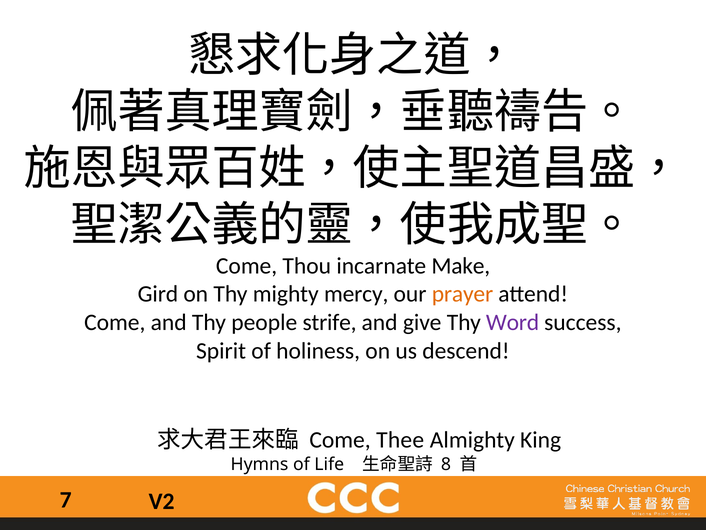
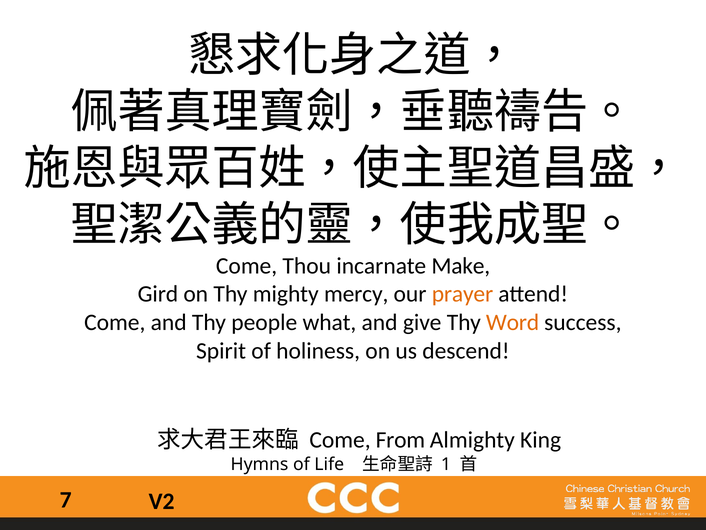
strife: strife -> what (329, 322)
Word colour: purple -> orange (513, 322)
Thee: Thee -> From (400, 440)
8: 8 -> 1 (446, 464)
